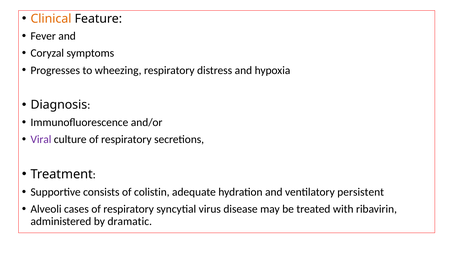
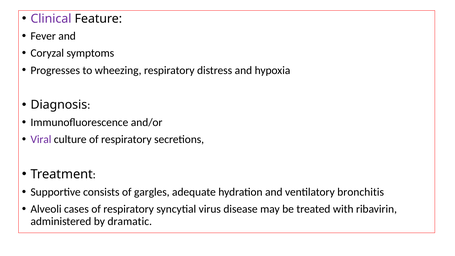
Clinical colour: orange -> purple (51, 19)
colistin: colistin -> gargles (152, 192)
persistent: persistent -> bronchitis (361, 192)
